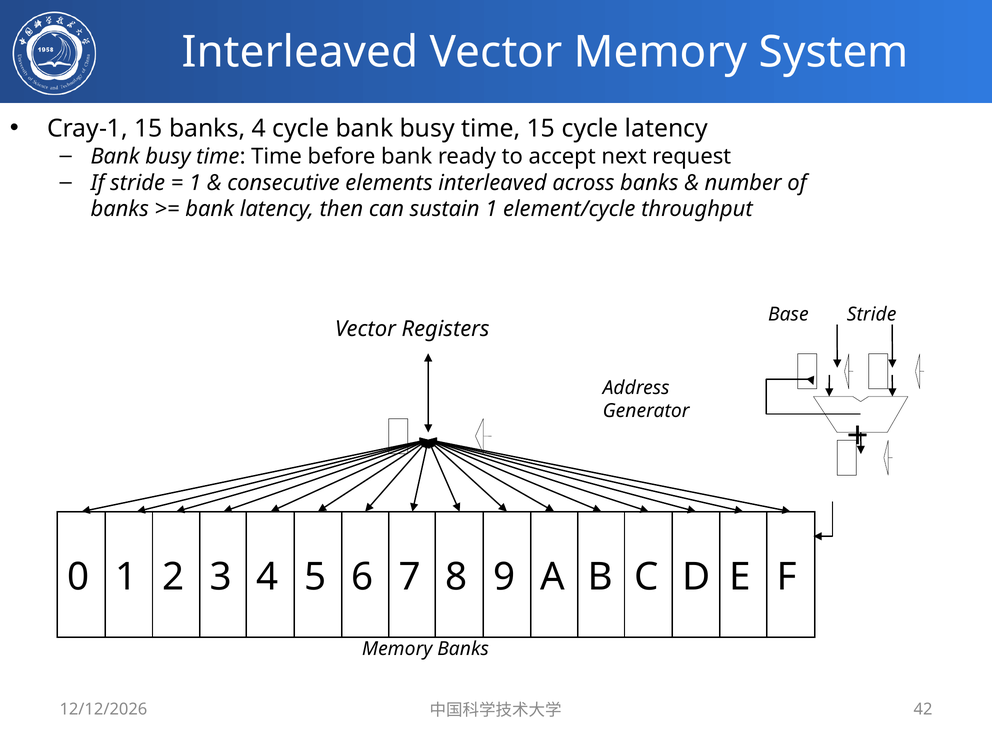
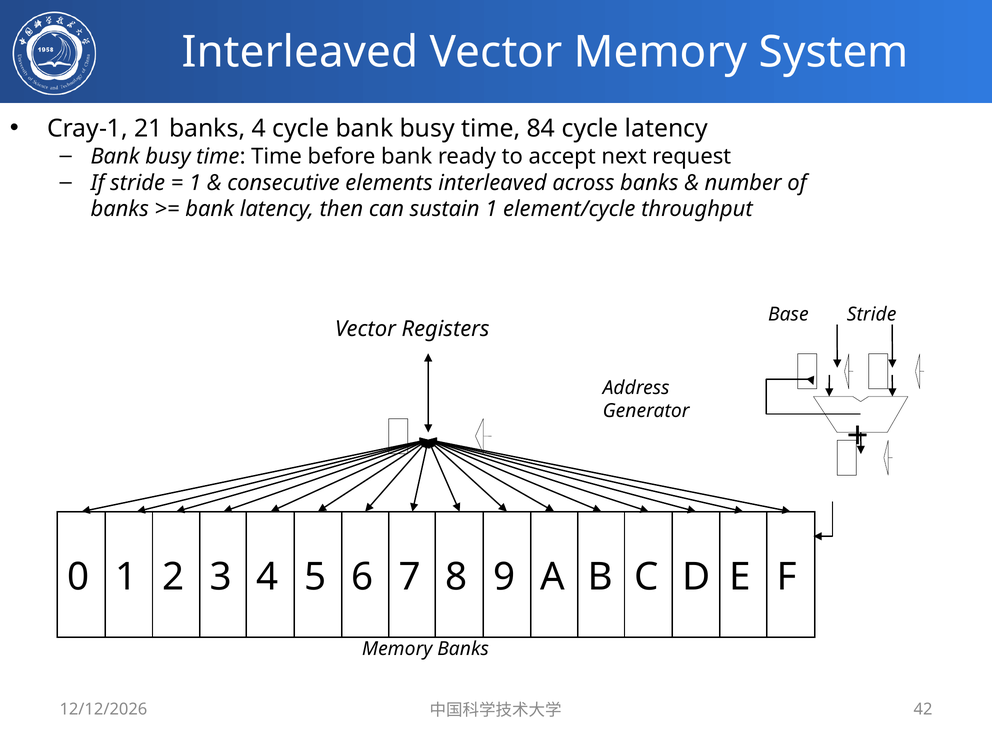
Cray-1 15: 15 -> 21 (148, 129)
time 15: 15 -> 84 (541, 129)
